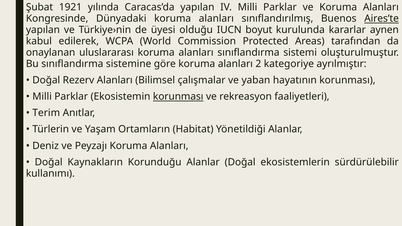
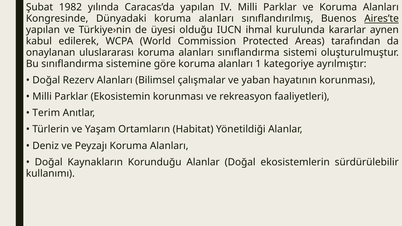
1921: 1921 -> 1982 (70, 7)
boyut: boyut -> ihmal (259, 30)
2: 2 -> 1 (258, 64)
korunması underline: present -> none (178, 97)
